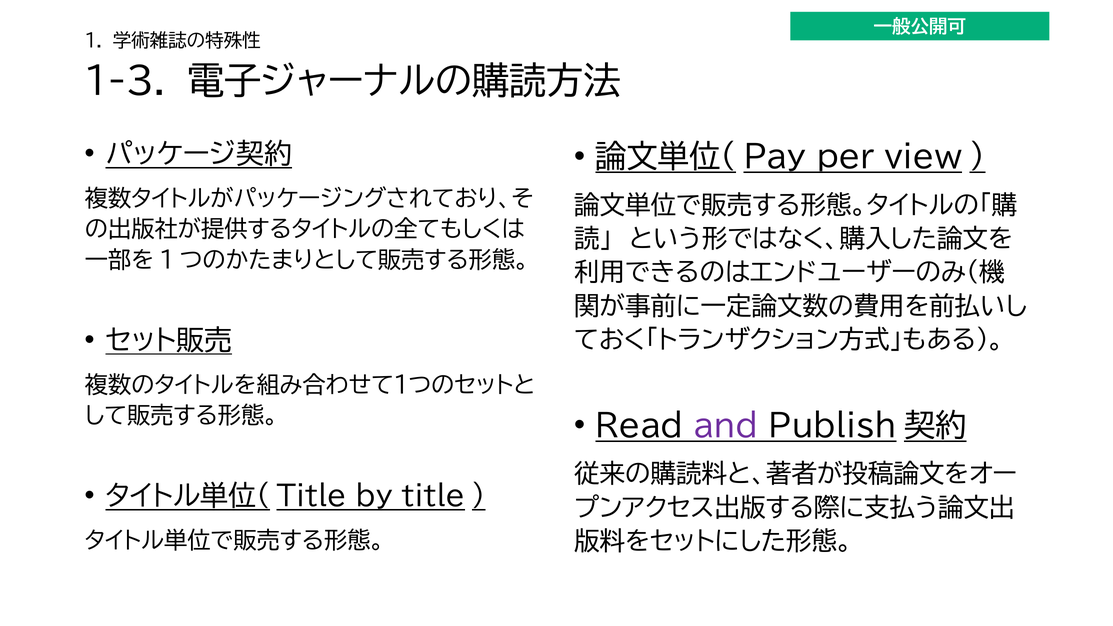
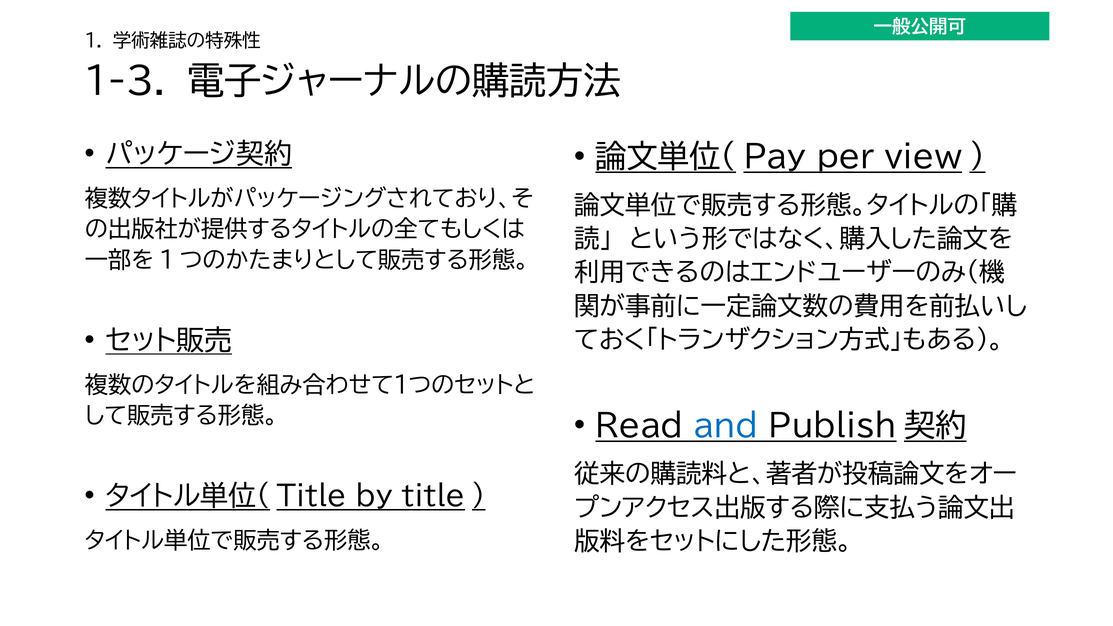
and colour: purple -> blue (726, 426)
